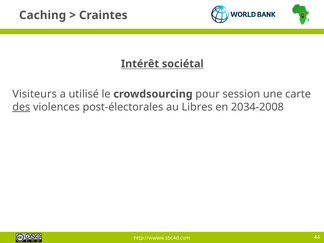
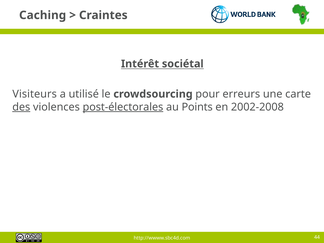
session: session -> erreurs (241, 94)
post-électorales underline: none -> present (123, 107)
Libres: Libres -> Points (197, 107)
2034-2008: 2034-2008 -> 2002-2008 (257, 107)
